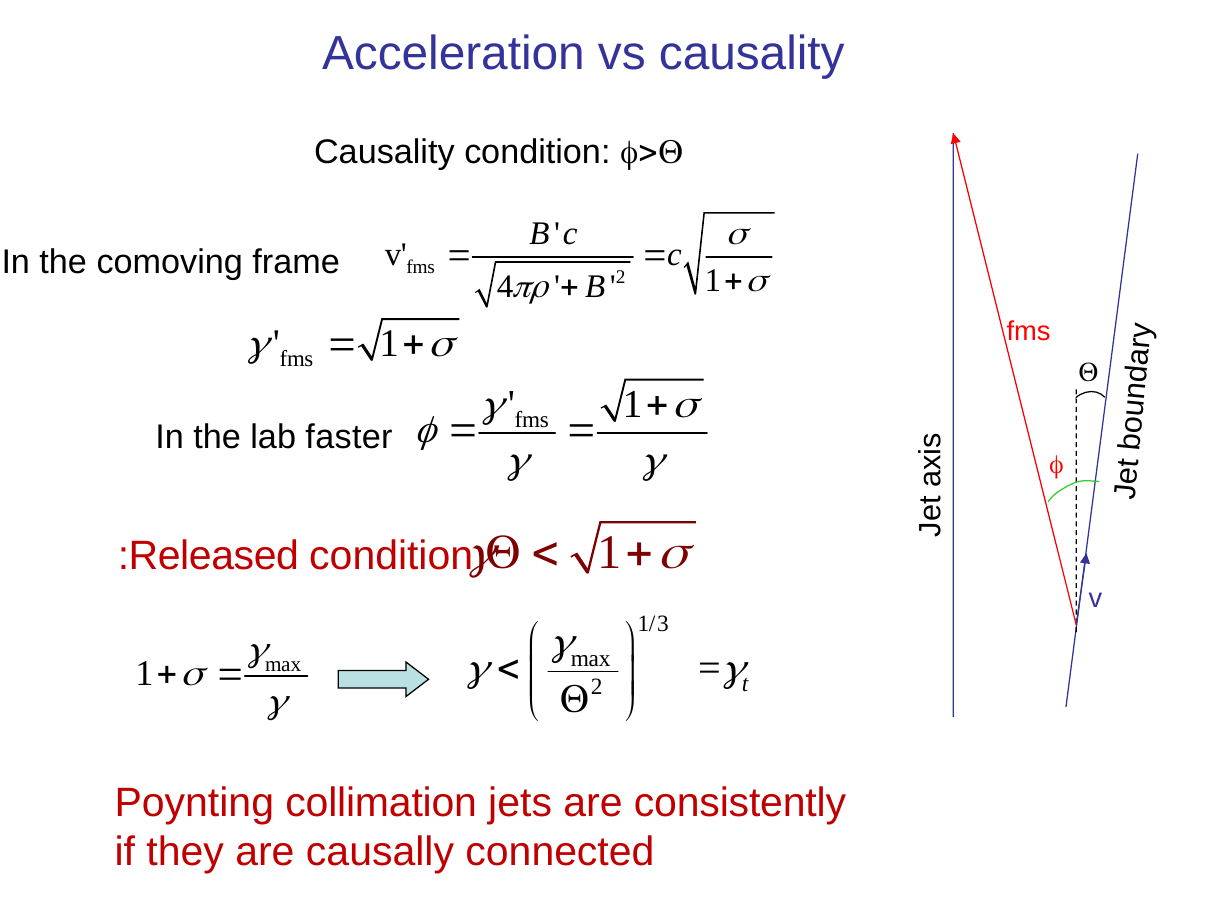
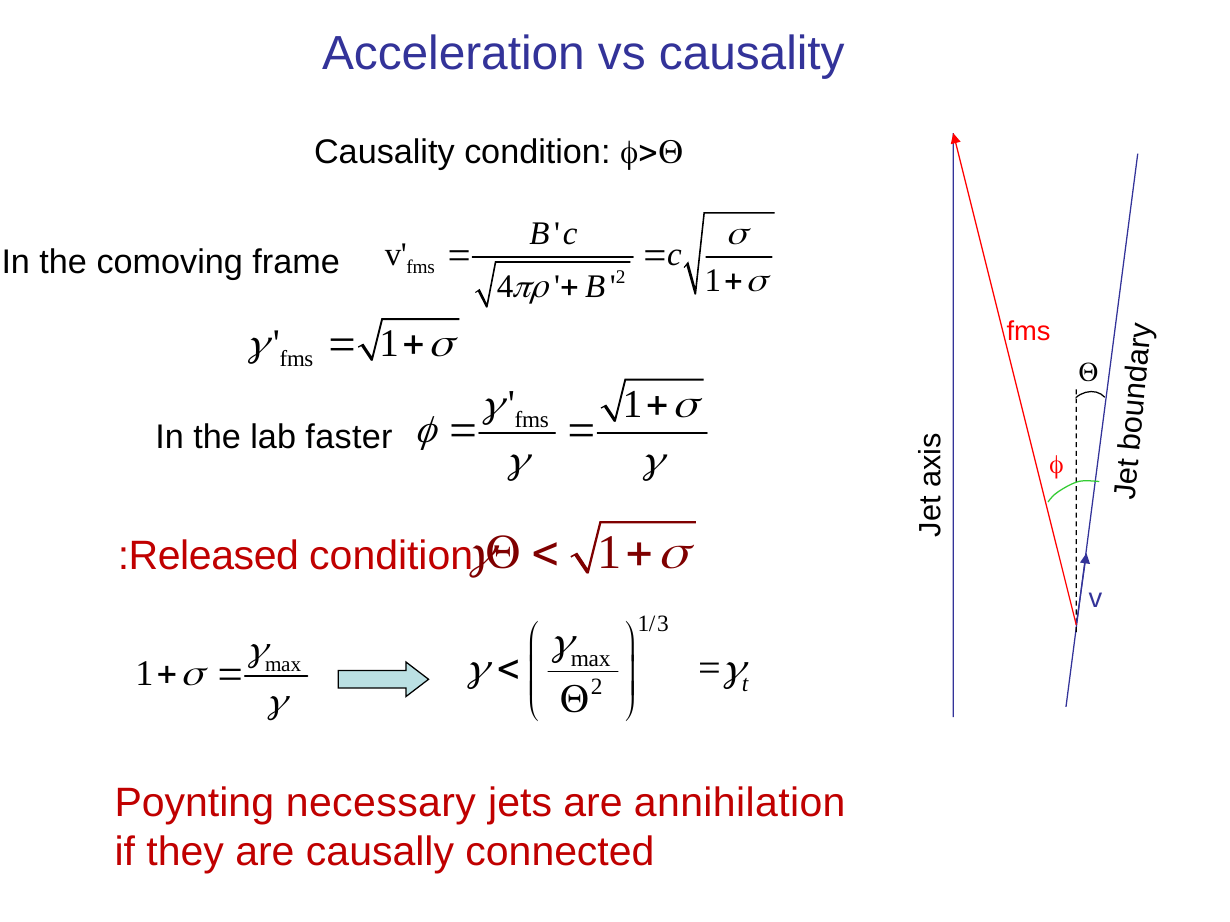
collimation: collimation -> necessary (381, 803)
consistently: consistently -> annihilation (740, 803)
